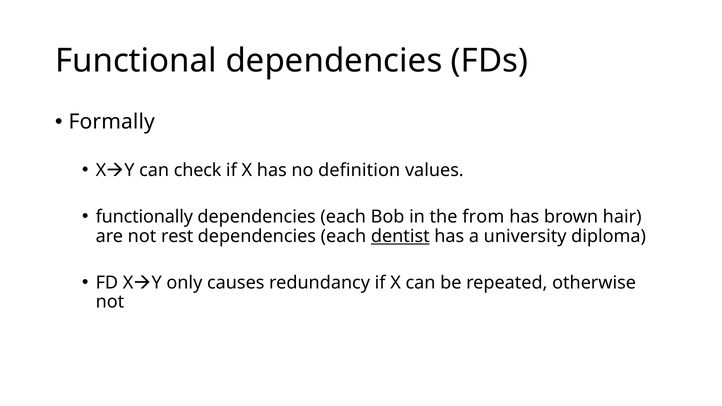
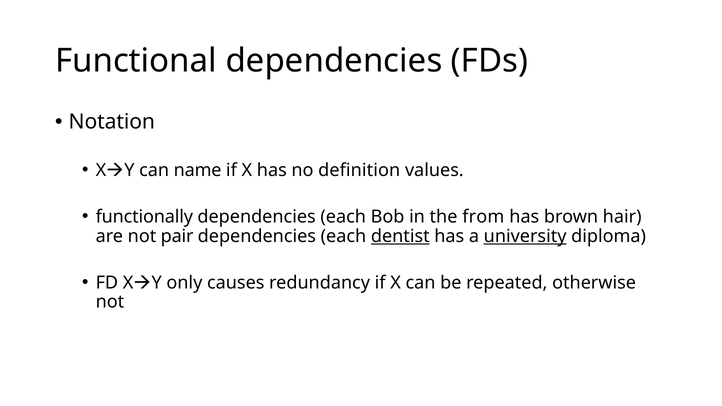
Formally: Formally -> Notation (112, 122)
check: check -> name (198, 170)
rest: rest -> pair (177, 236)
university underline: none -> present (525, 236)
